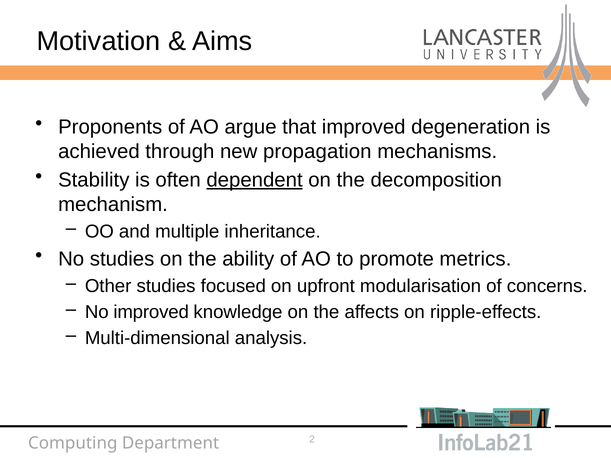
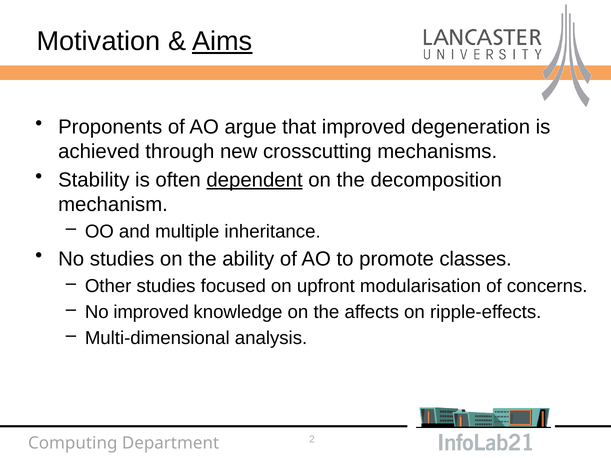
Aims underline: none -> present (222, 41)
propagation: propagation -> crosscutting (317, 152)
metrics: metrics -> classes (476, 259)
